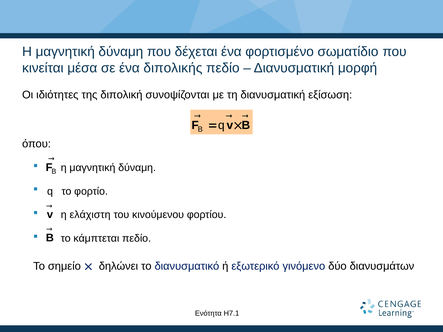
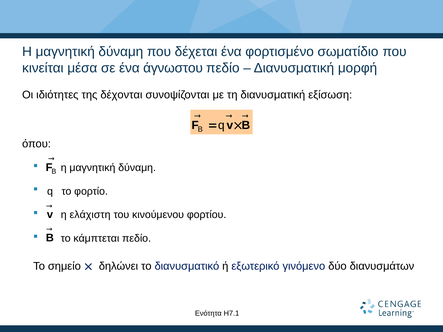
διπολικής: διπολικής -> άγνωστου (173, 68)
διπολική: διπολική -> δέχονται (121, 95)
